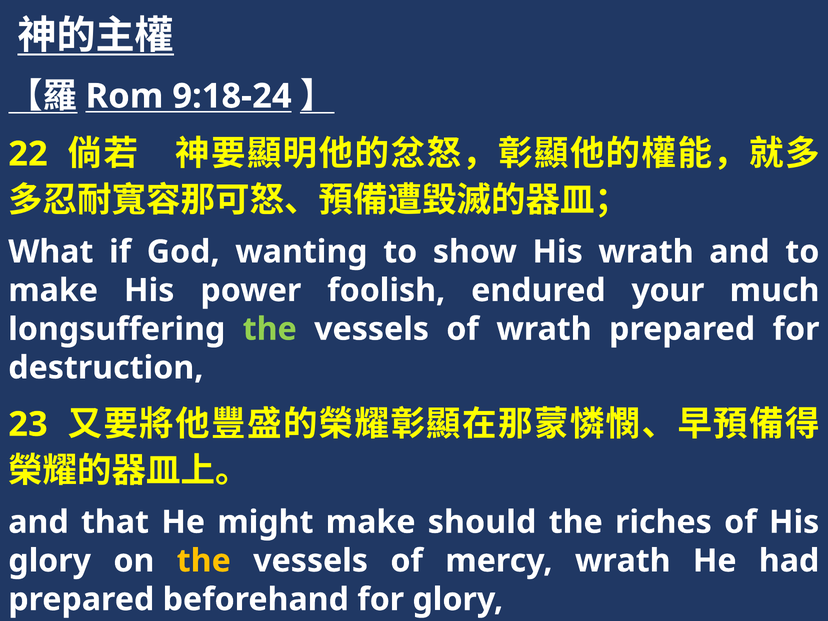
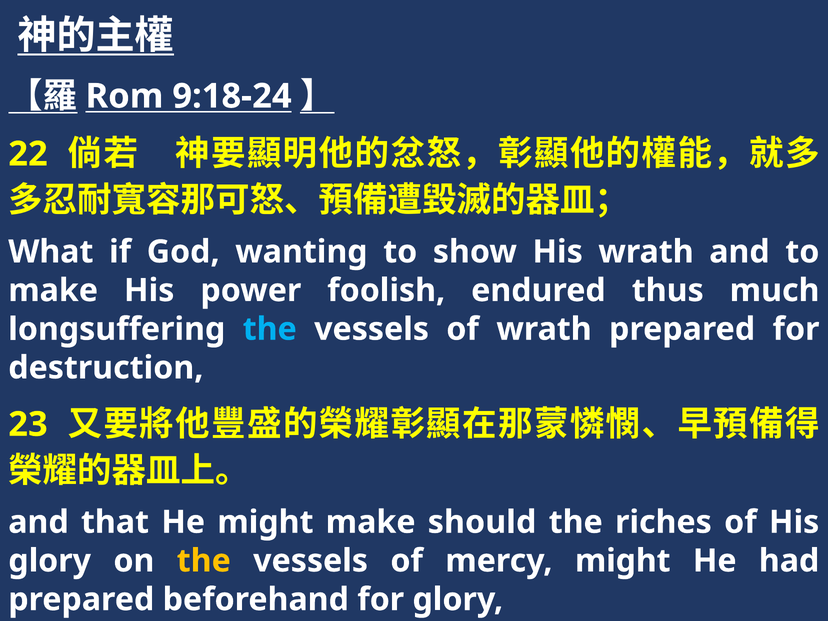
your: your -> thus (668, 290)
the colour: light green -> light blue (270, 329)
mercy wrath: wrath -> might (623, 561)
